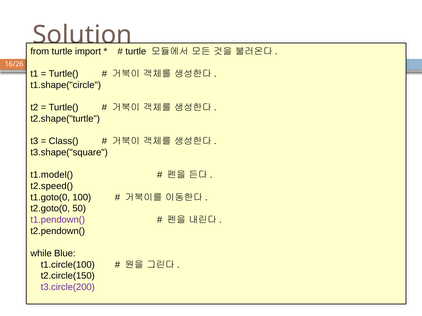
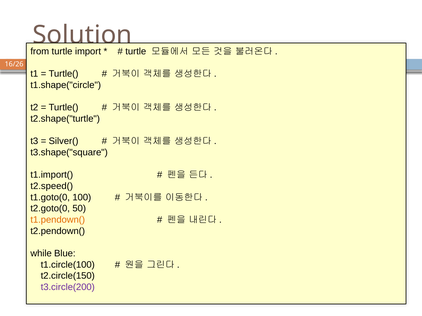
Class(: Class( -> Silver( (64, 141)
t1.model(: t1.model( -> t1.import( (52, 175)
t1.pendown( colour: purple -> orange (58, 220)
